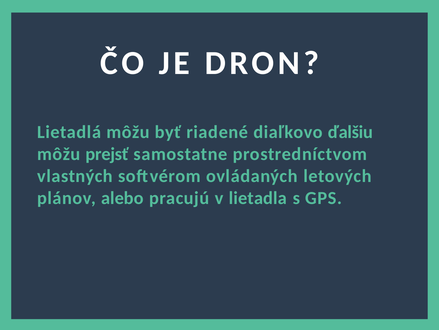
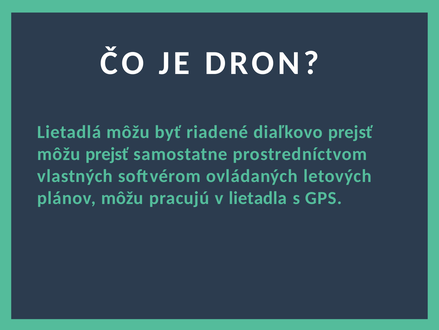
diaľkovo ďalšiu: ďalšiu -> prejsť (350, 132)
plánov alebo: alebo -> môžu (122, 198)
